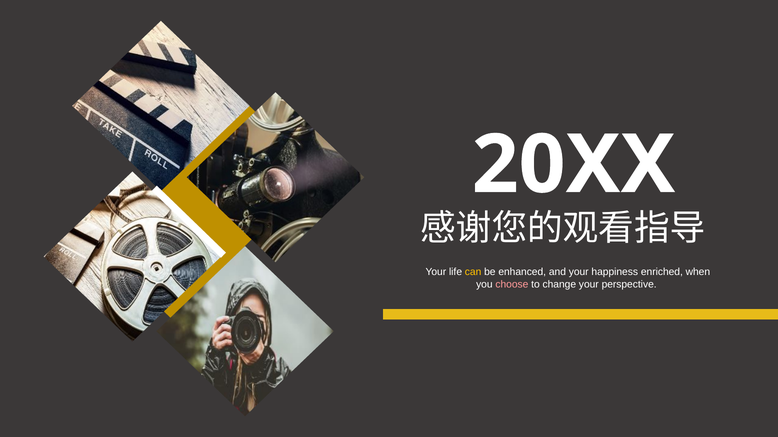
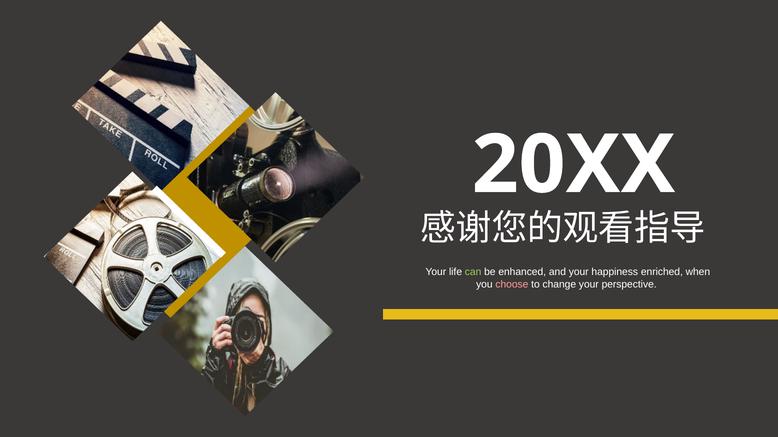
can colour: yellow -> light green (473, 272)
